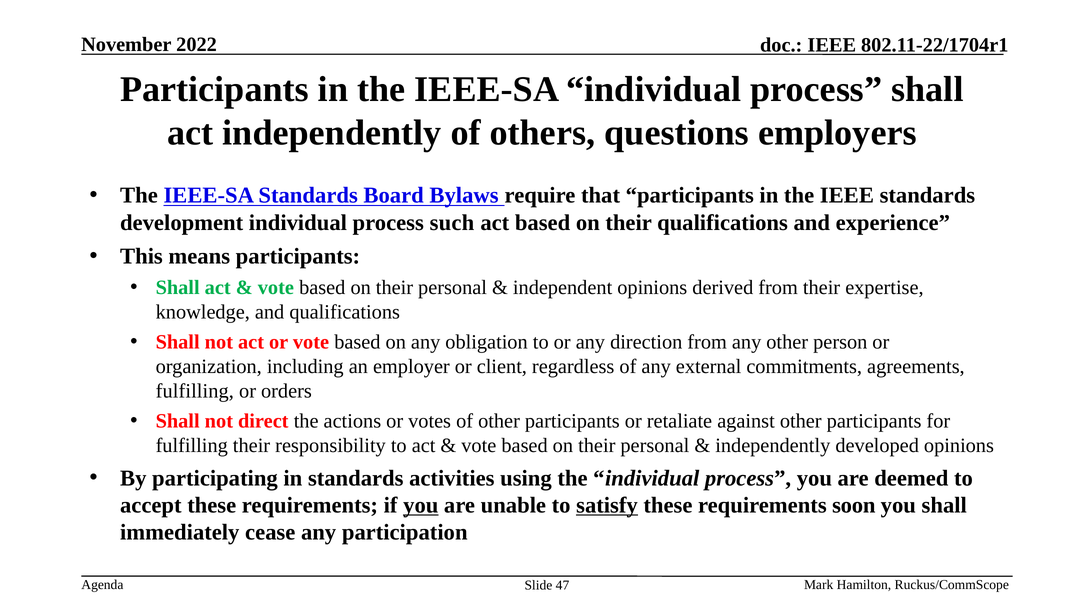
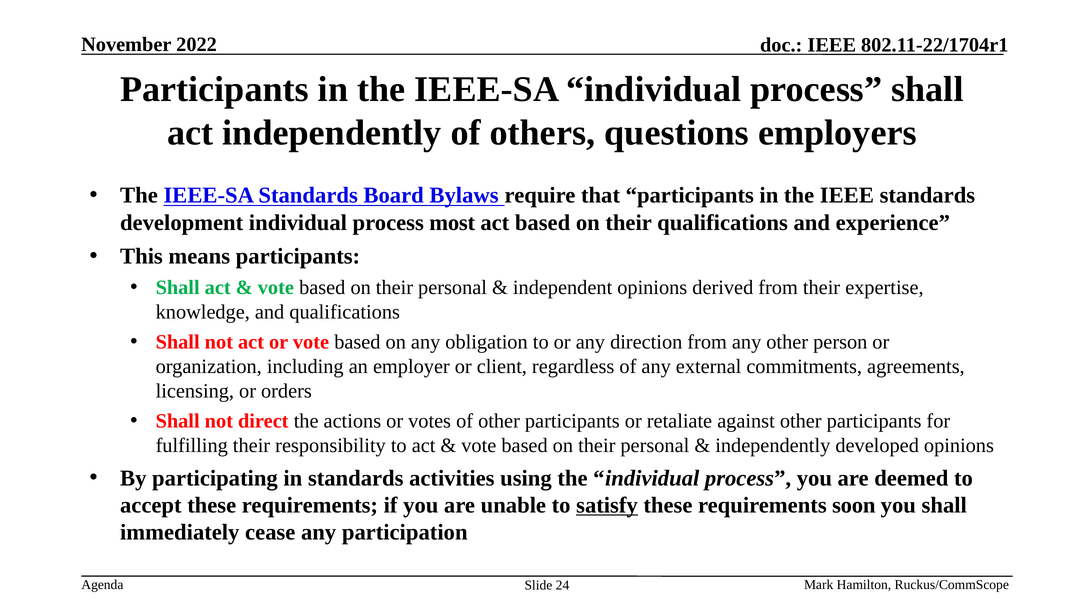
such: such -> most (452, 223)
fulfilling: fulfilling -> licensing (195, 391)
you underline: present -> none (421, 505)
47: 47 -> 24 (563, 585)
